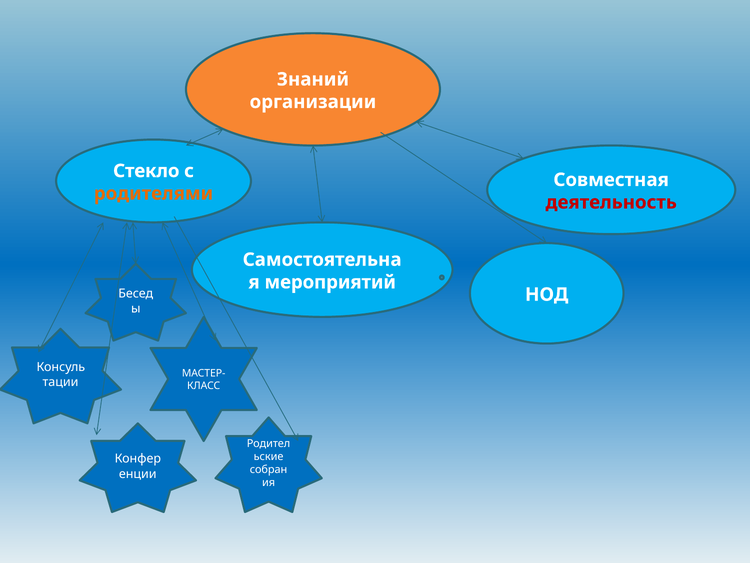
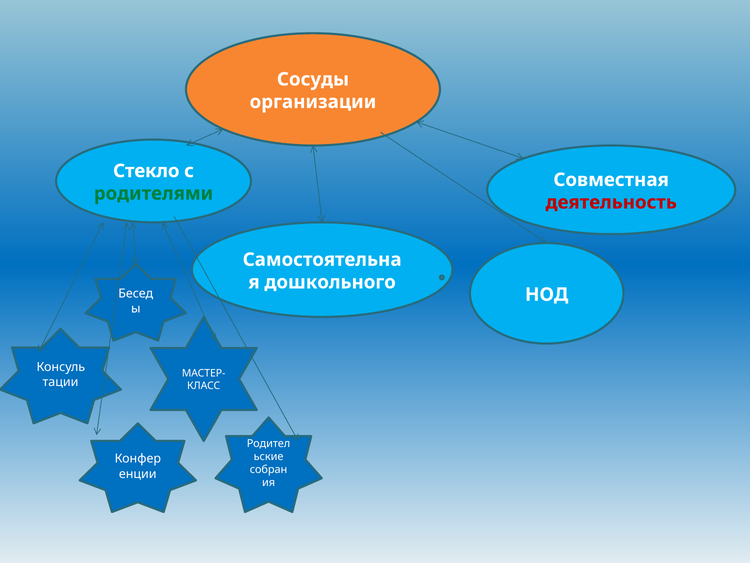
Знаний: Знаний -> Сосуды (313, 79)
родителями colour: orange -> green (153, 193)
мероприятий: мероприятий -> дошкольного (330, 282)
